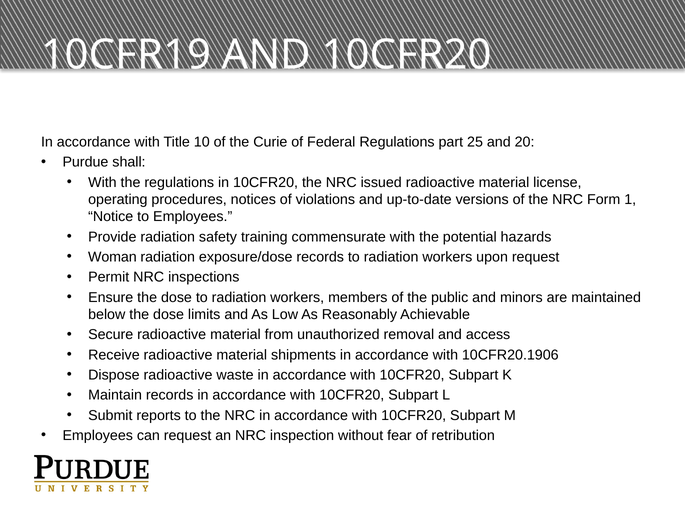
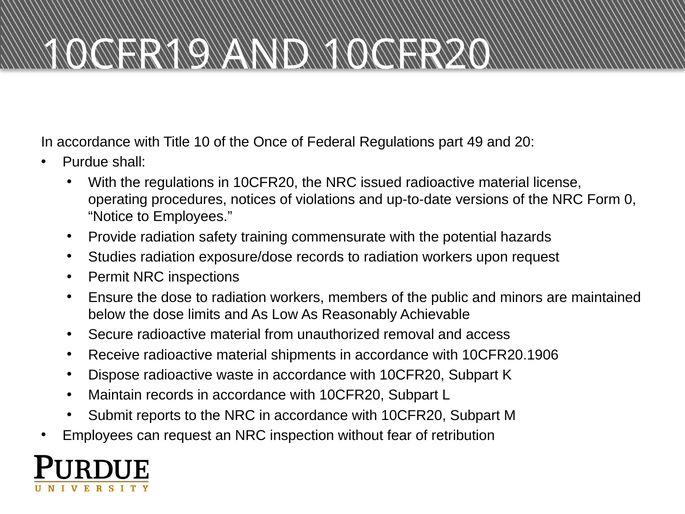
Curie: Curie -> Once (270, 142)
25: 25 -> 49 (475, 142)
1: 1 -> 0 (630, 199)
Woman: Woman -> Studies (112, 257)
